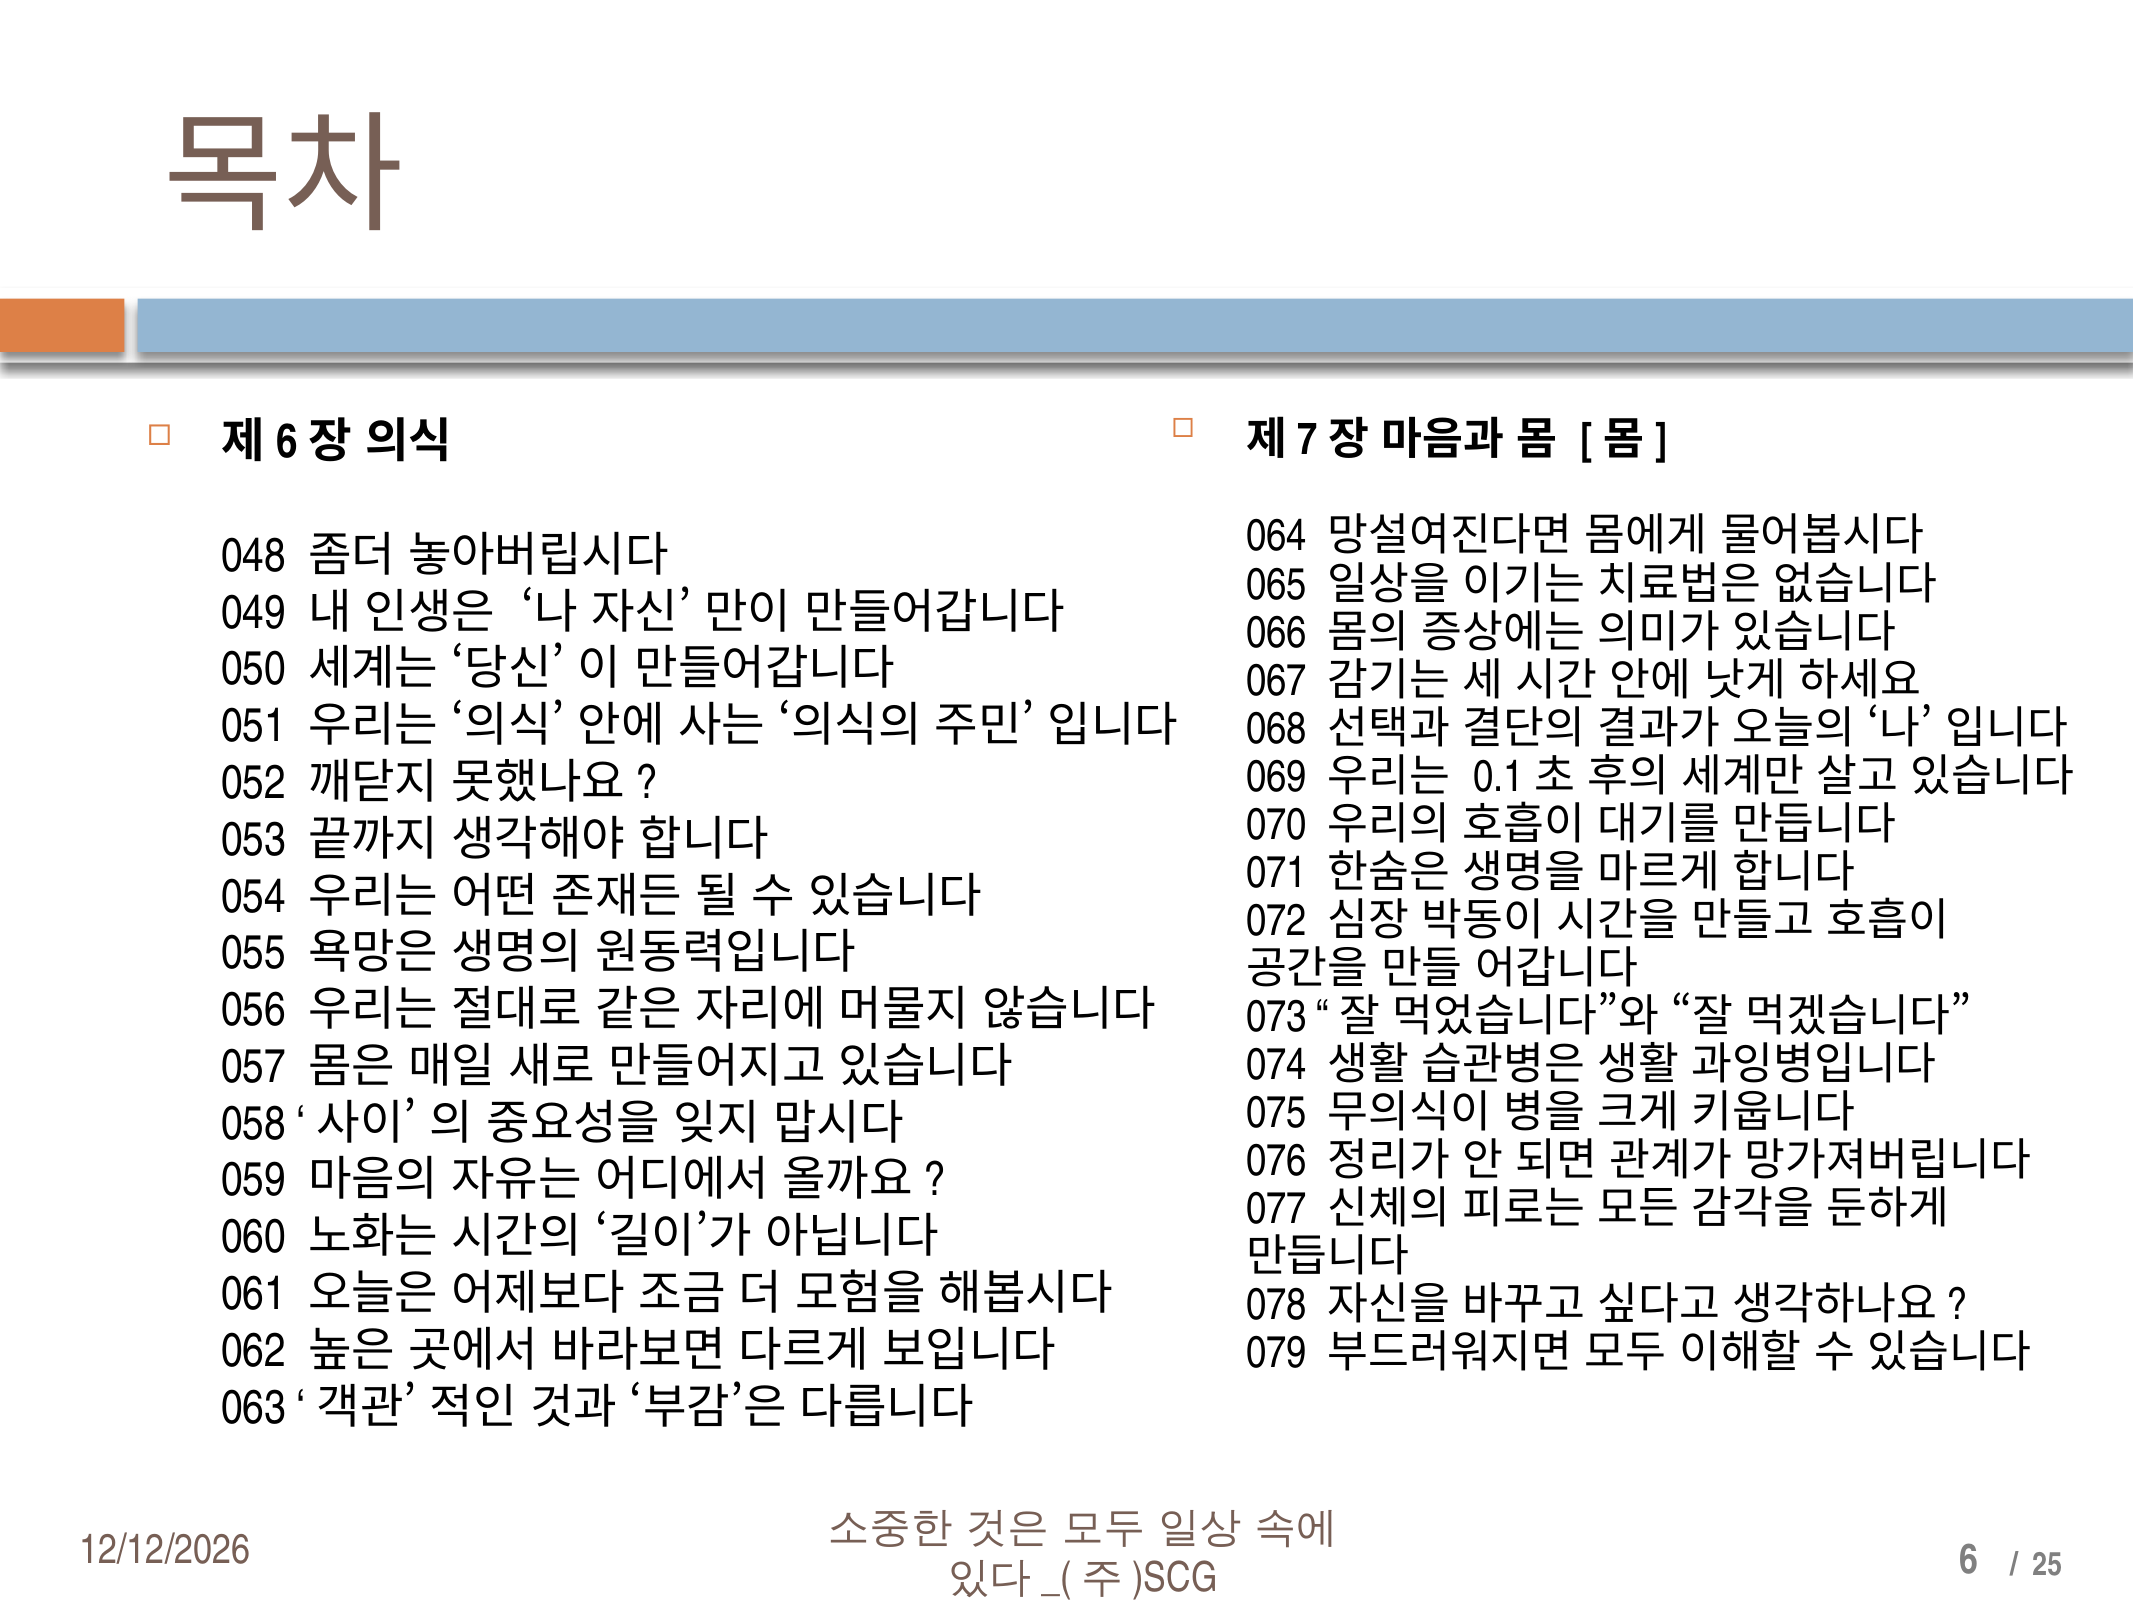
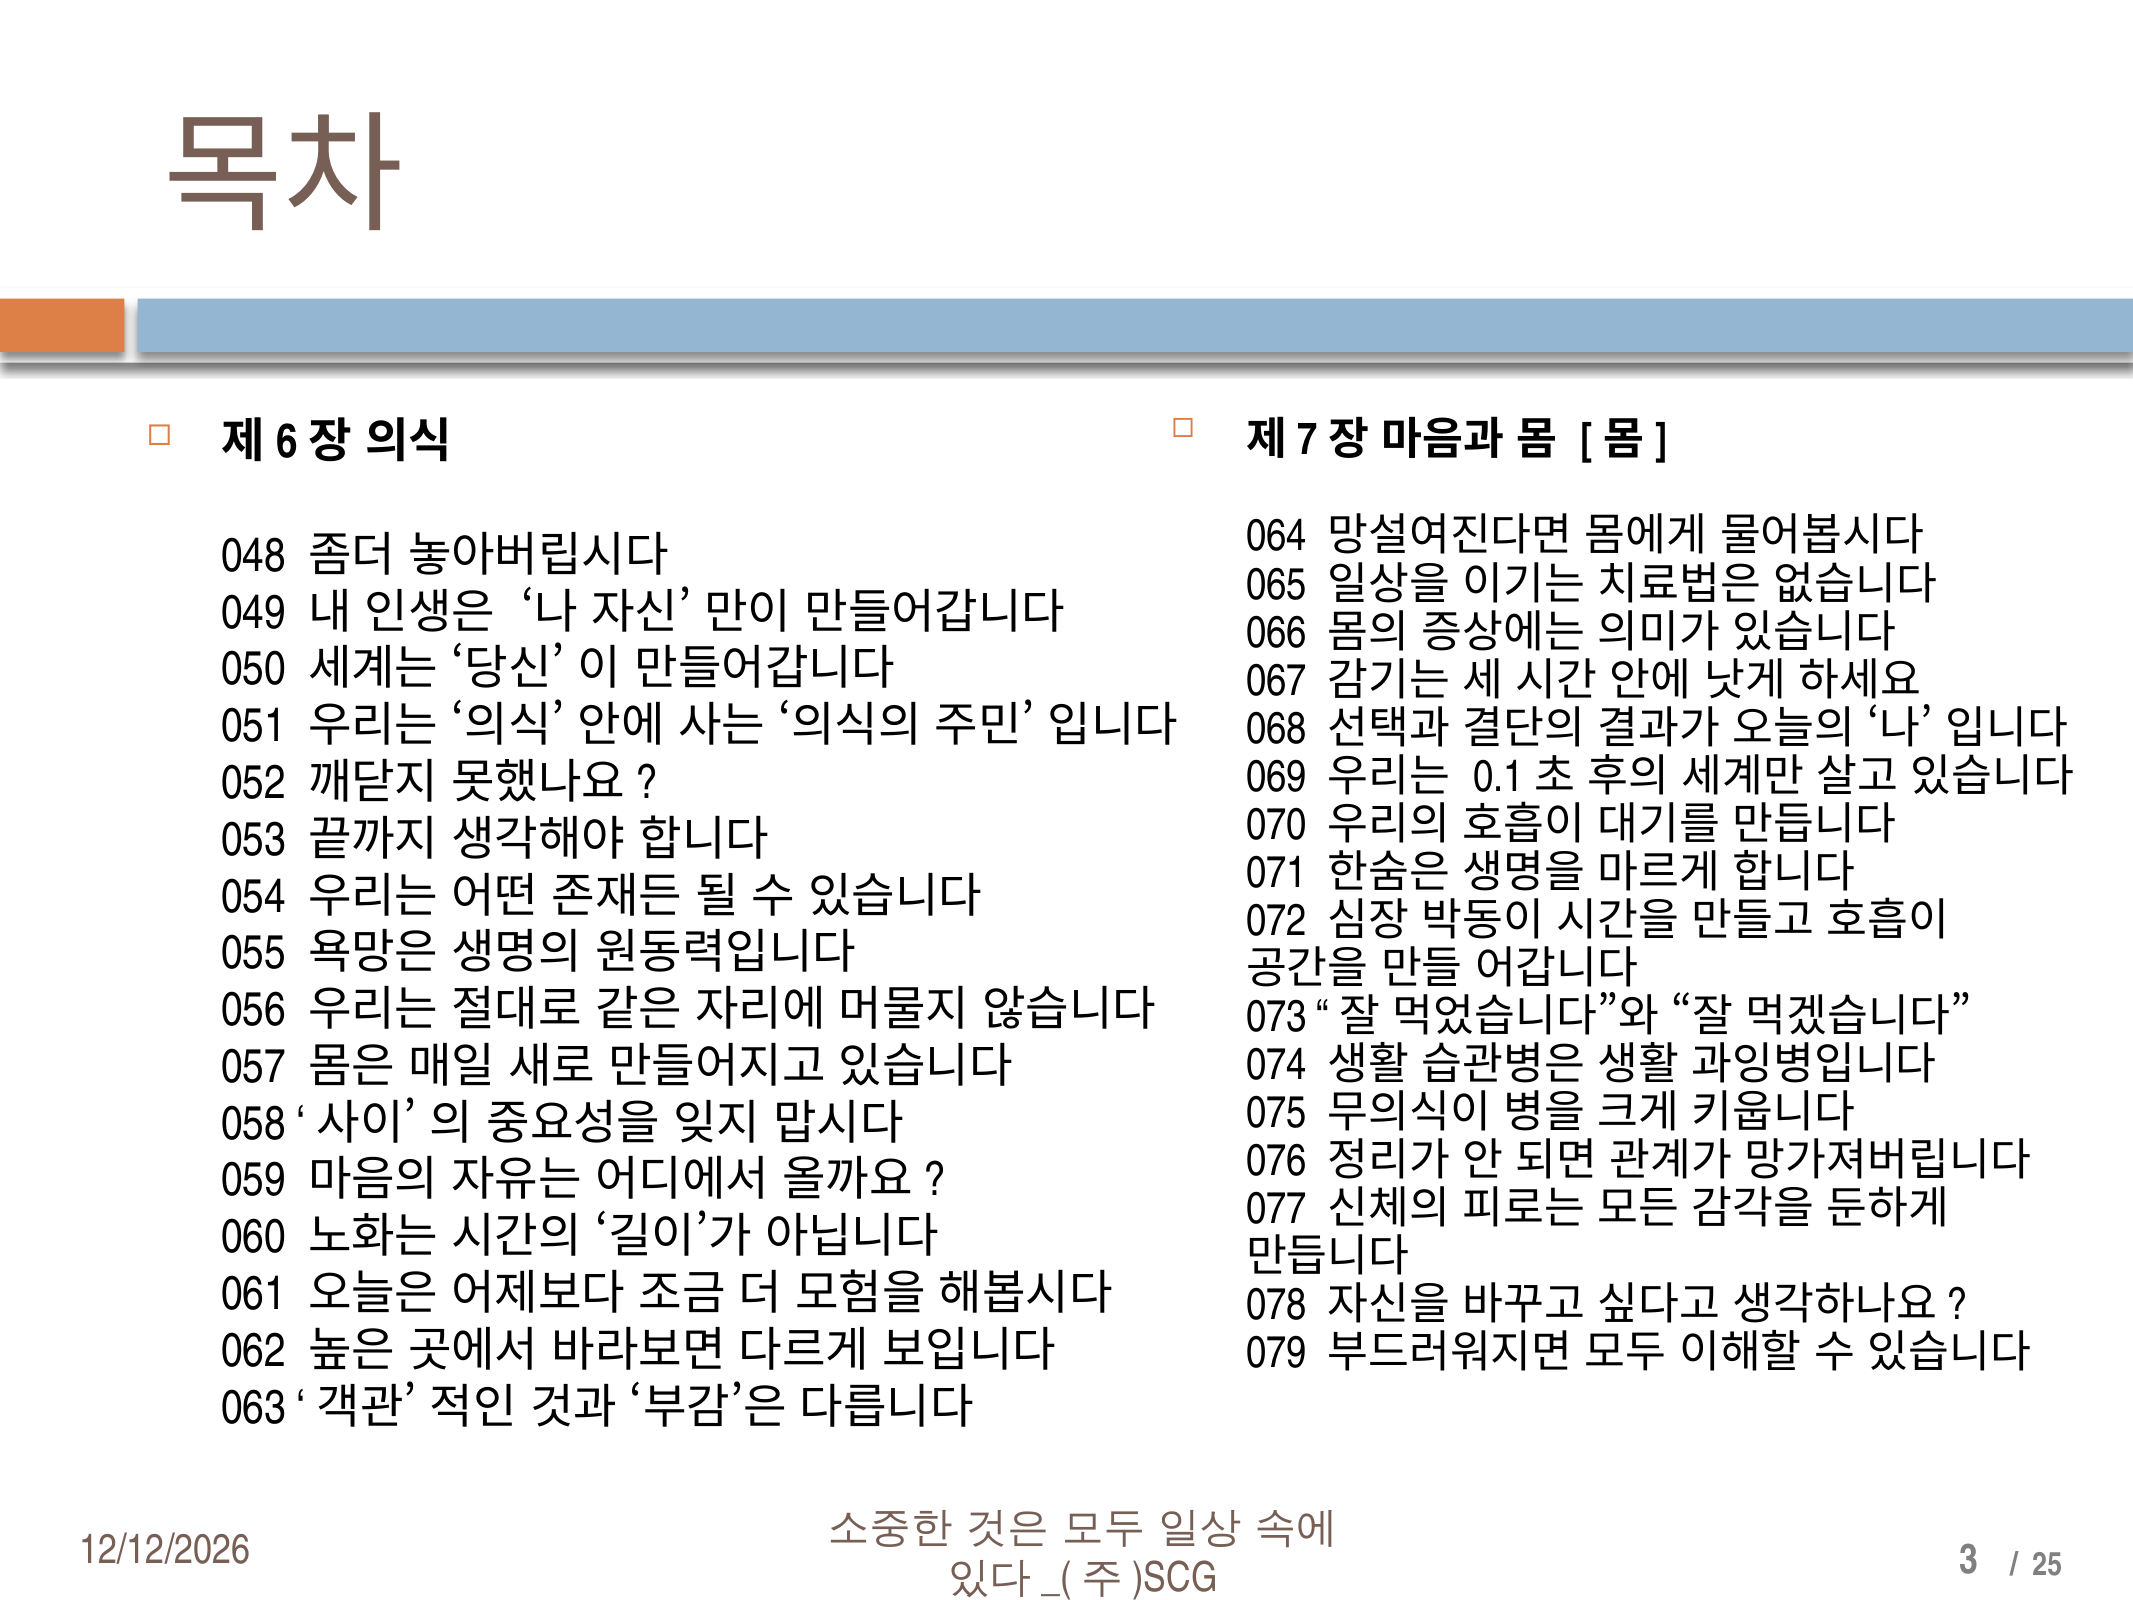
6: 6 -> 3 (1969, 1560)
